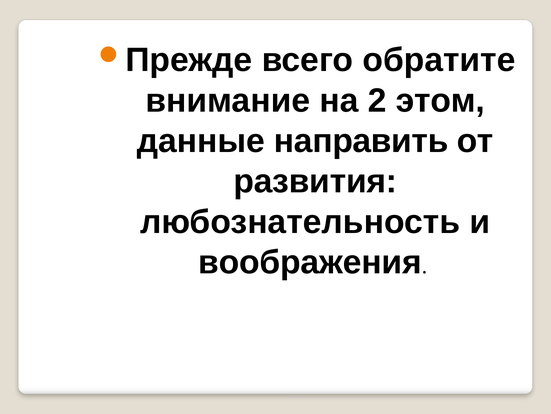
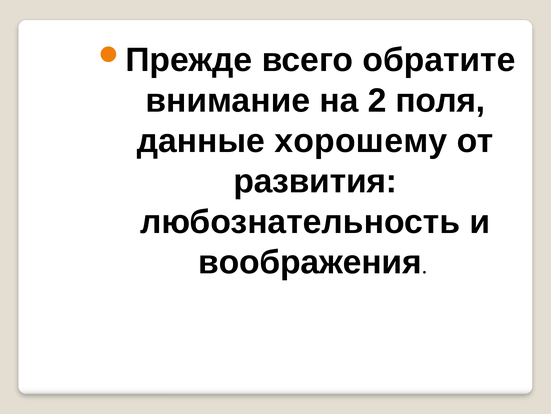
этом: этом -> поля (440, 100)
направить: направить -> хорошему (361, 141)
